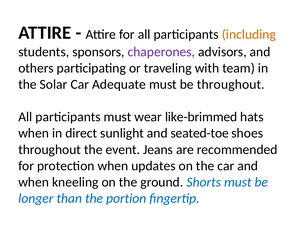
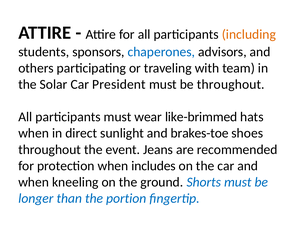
chaperones colour: purple -> blue (161, 52)
Adequate: Adequate -> President (119, 84)
seated-toe: seated-toe -> brakes-toe (200, 133)
updates: updates -> includes (154, 166)
